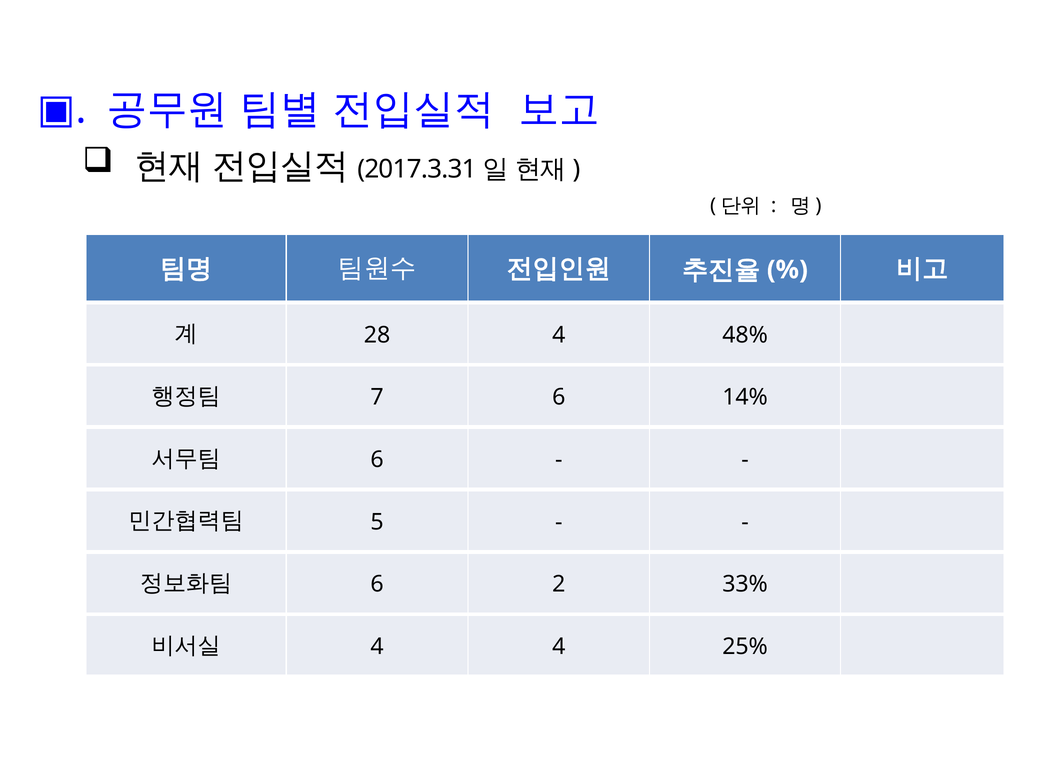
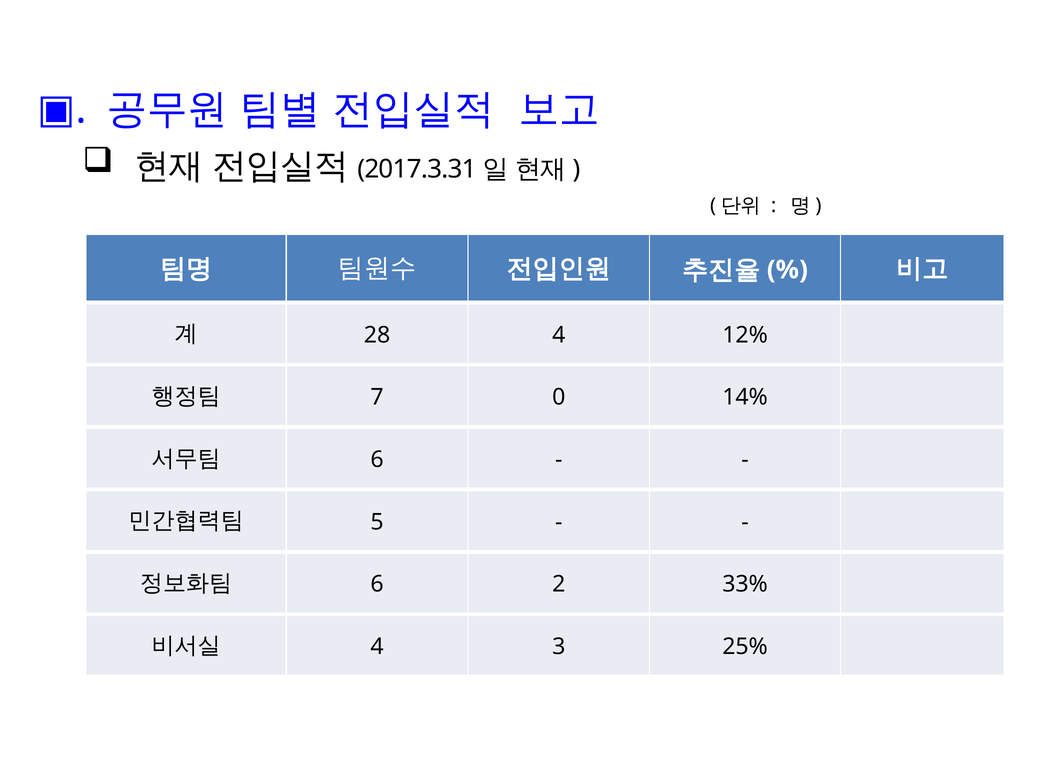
48%: 48% -> 12% (745, 335)
7 6: 6 -> 0 (559, 398)
4 4: 4 -> 3 (559, 647)
